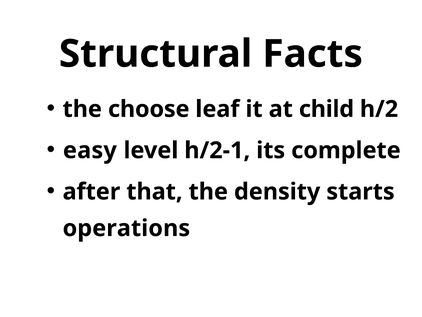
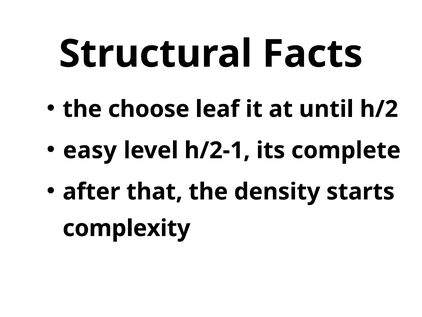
child: child -> until (326, 109)
operations: operations -> complexity (126, 228)
